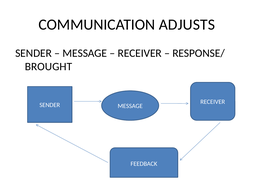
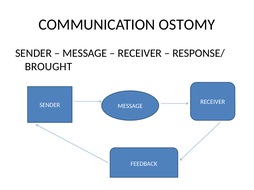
ADJUSTS: ADJUSTS -> OSTOMY (187, 25)
